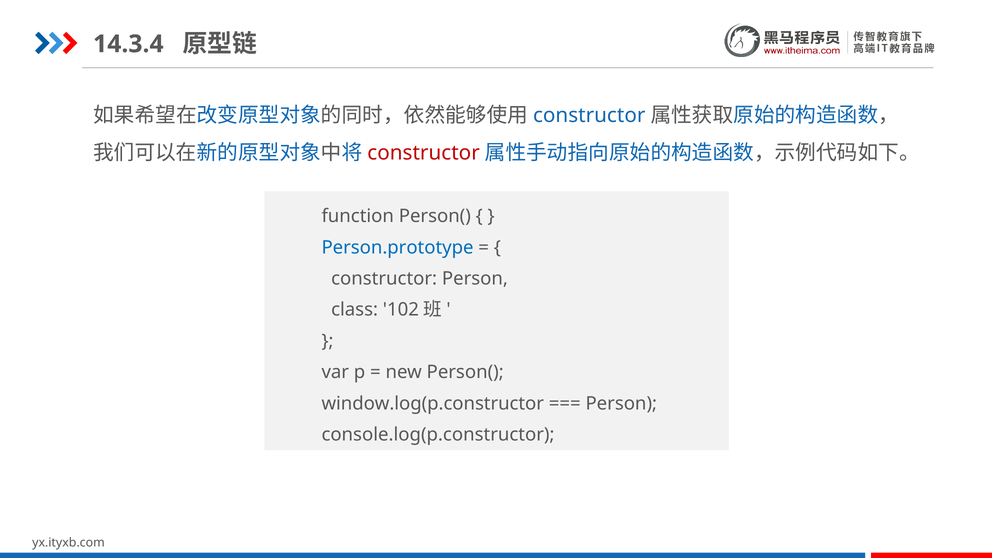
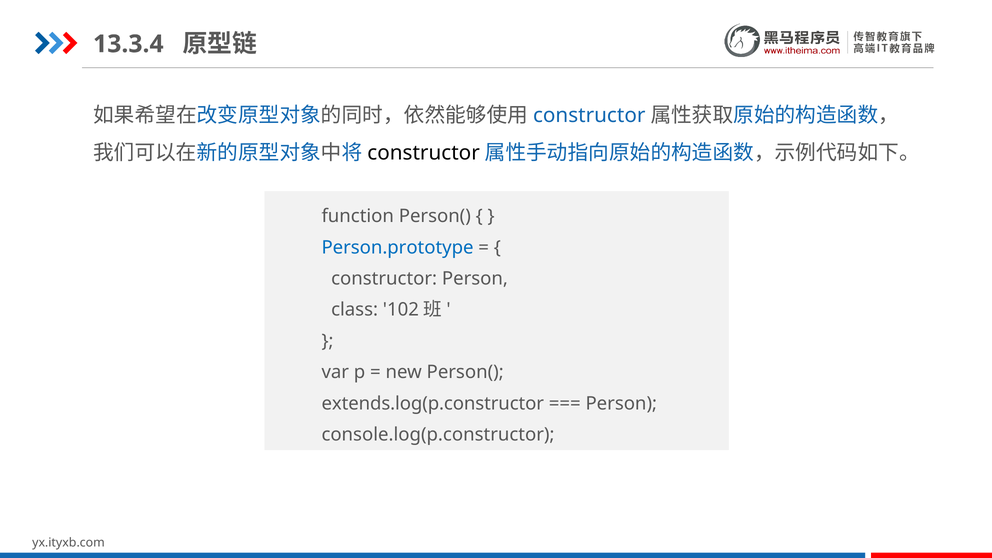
14.3.4: 14.3.4 -> 13.3.4 (128, 44)
constructor colour: red -> black (424, 153)
window.log(p.constructor: window.log(p.constructor -> extends.log(p.constructor (433, 404)
